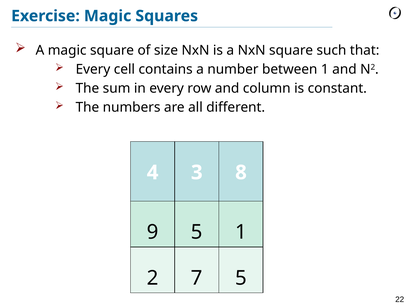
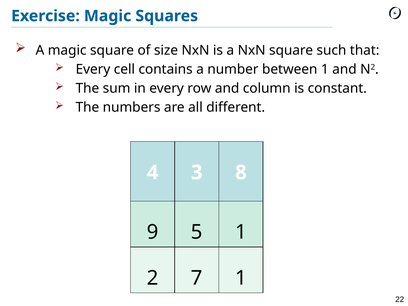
7 5: 5 -> 1 (241, 278)
